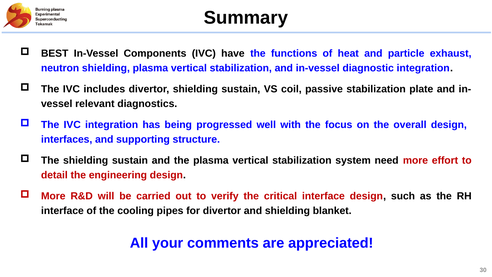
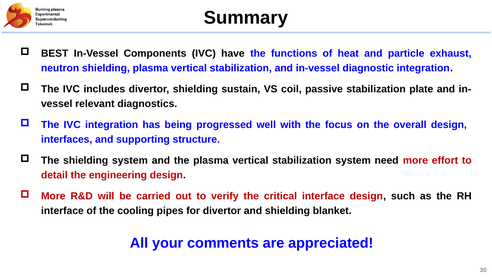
The shielding sustain: sustain -> system (130, 160)
